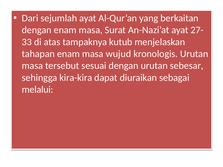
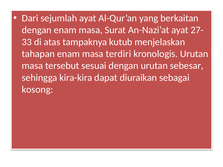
wujud: wujud -> terdiri (118, 54)
melalui: melalui -> kosong (37, 90)
